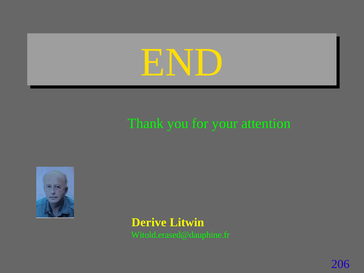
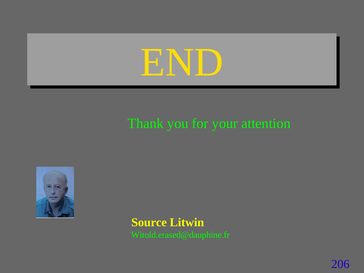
Derive: Derive -> Source (149, 222)
